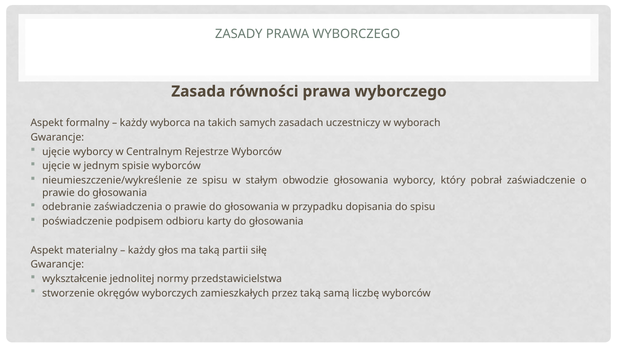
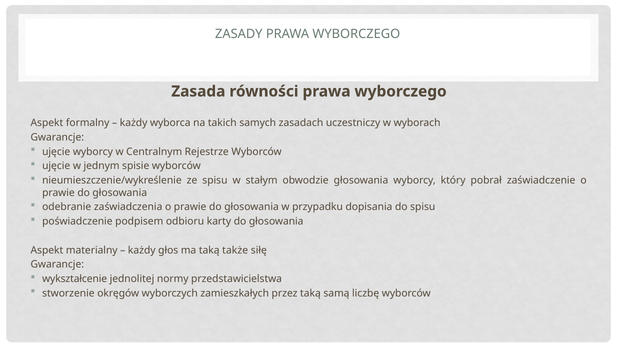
partii: partii -> także (235, 250)
